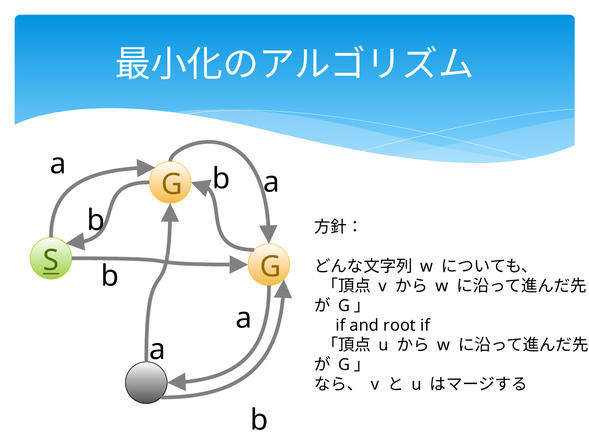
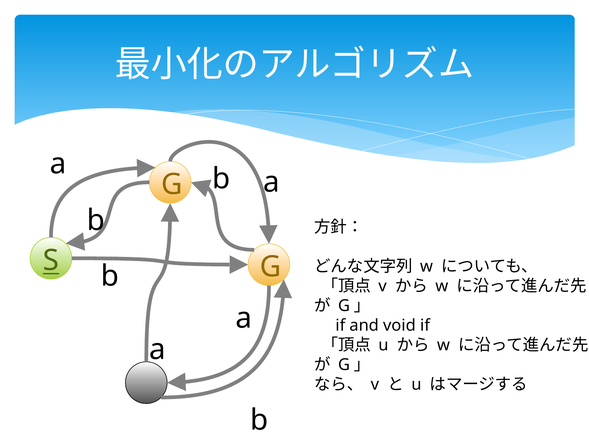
root: root -> void (400, 325)
